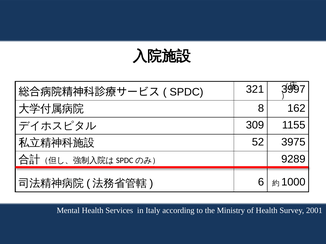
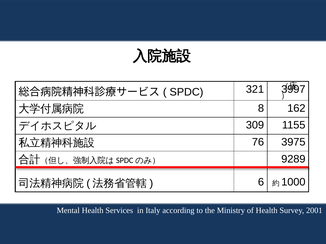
52: 52 -> 76 (258, 142)
